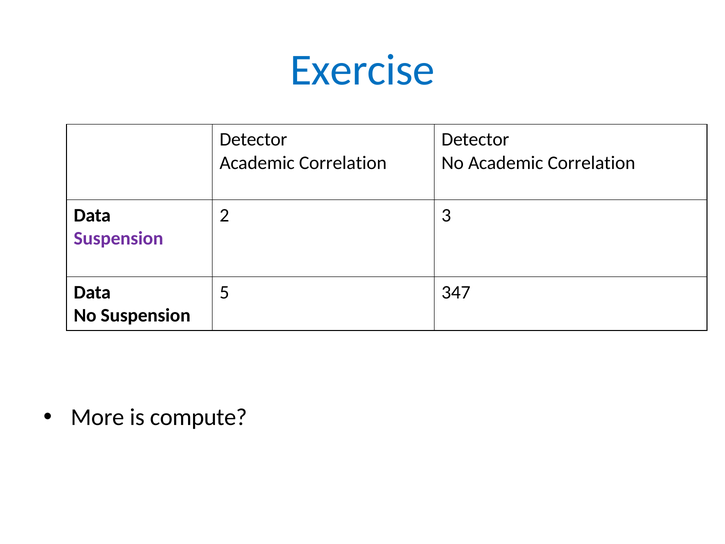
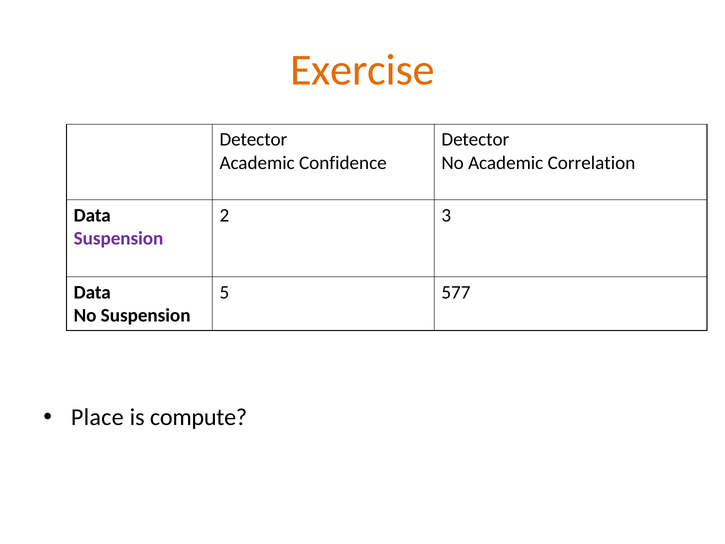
Exercise colour: blue -> orange (363, 70)
Correlation: Correlation -> Confidence (343, 163)
347: 347 -> 577 (456, 292)
More: More -> Place (97, 417)
